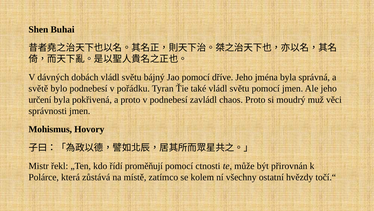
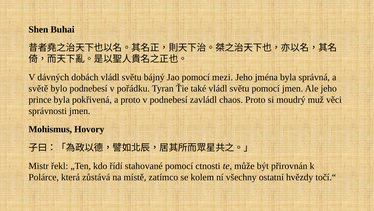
dříve: dříve -> mezi (223, 77)
určení: určení -> prince (40, 100)
proměňují: proměňují -> stahované (144, 165)
